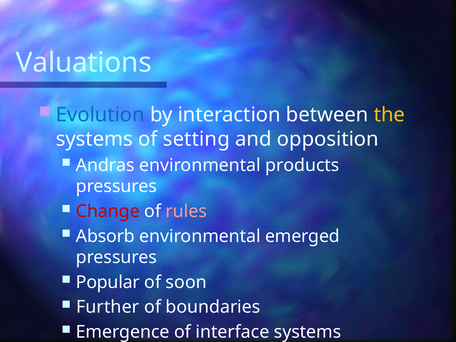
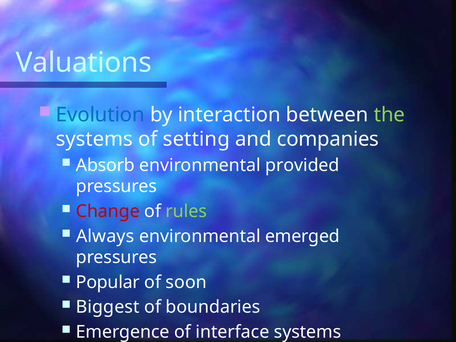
the colour: yellow -> light green (389, 115)
opposition: opposition -> companies (328, 139)
Andras: Andras -> Absorb (105, 165)
products: products -> provided (302, 165)
rules colour: pink -> light green (186, 211)
Absorb: Absorb -> Always (105, 236)
Further: Further -> Biggest (108, 307)
